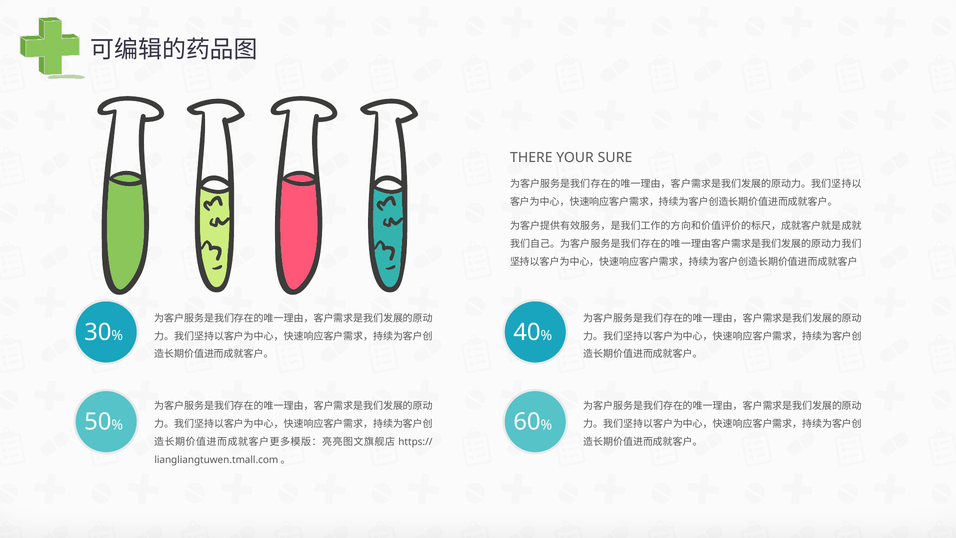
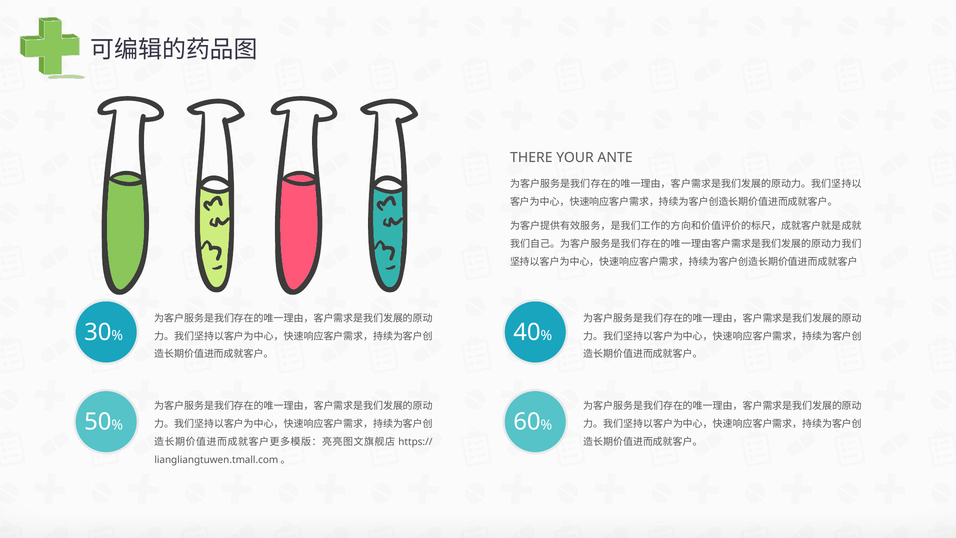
SURE: SURE -> ANTE (615, 158)
